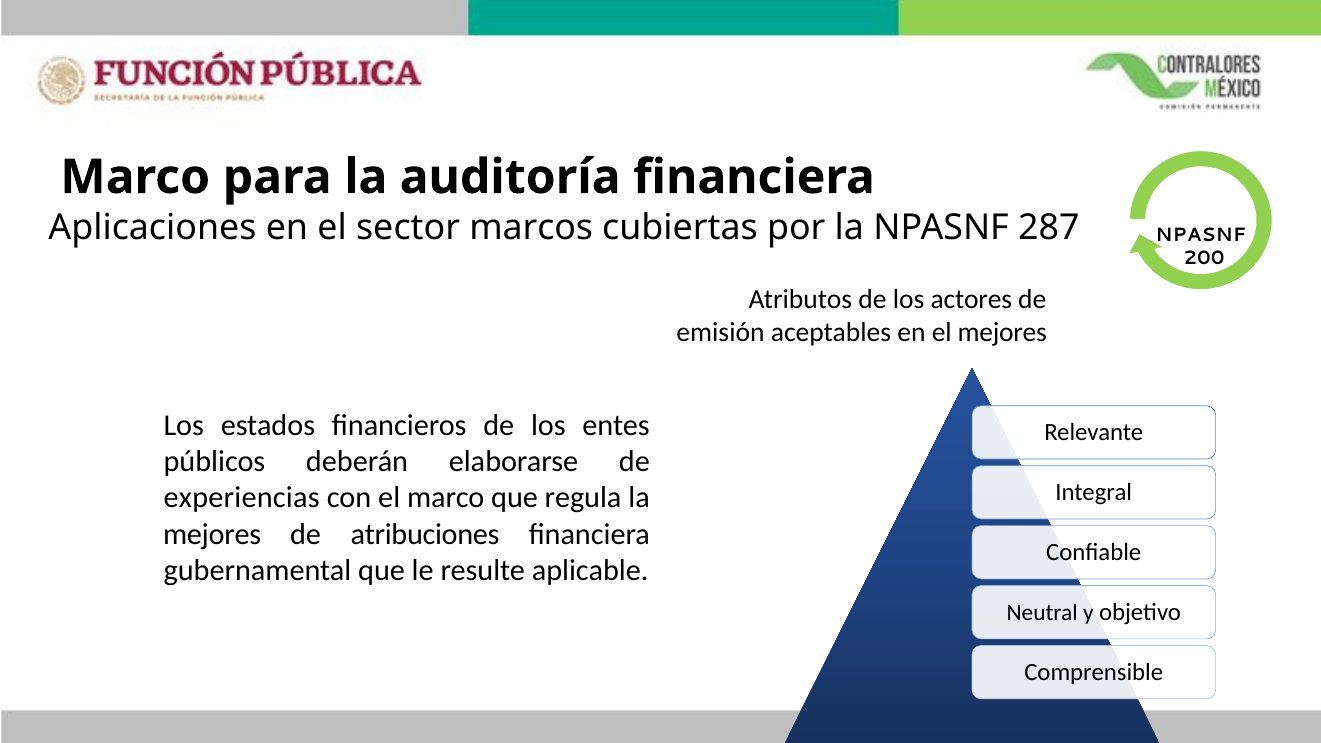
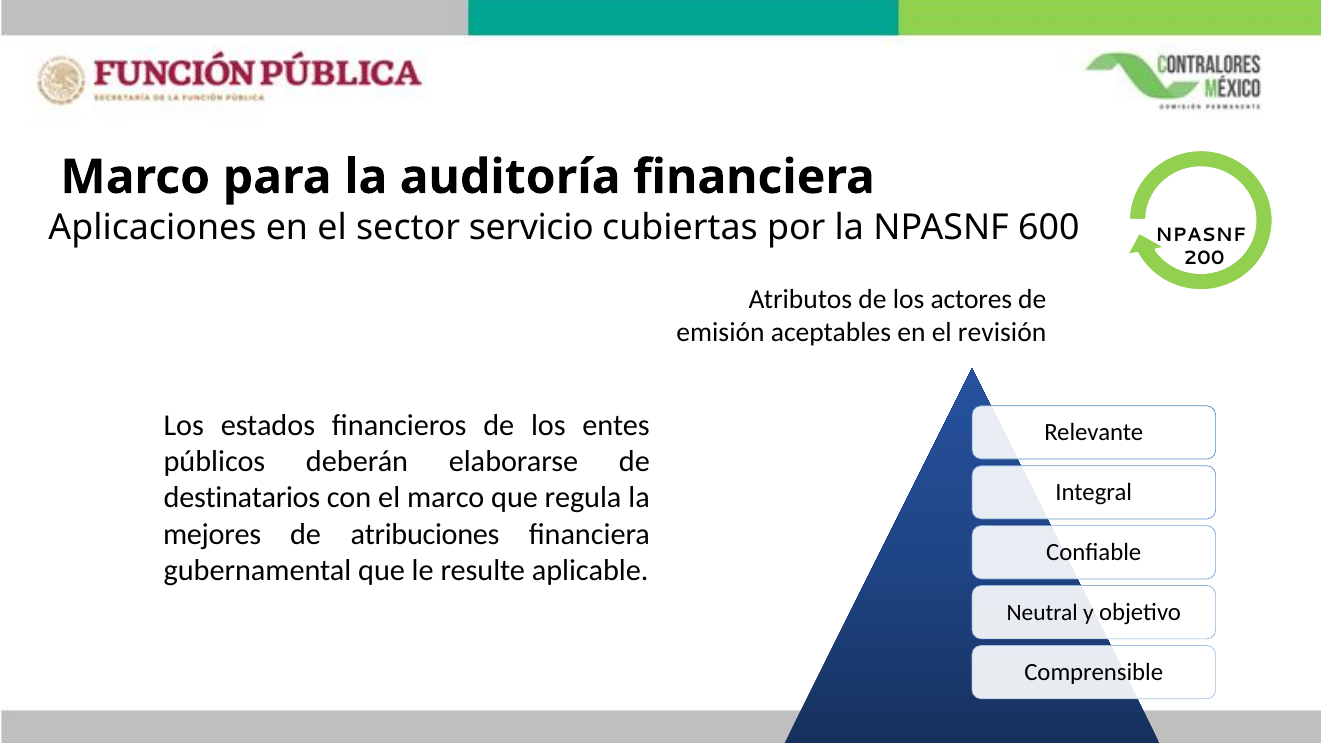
marcos: marcos -> servicio (531, 228)
287: 287 -> 600 (1049, 228)
el mejores: mejores -> revisión (1002, 332)
experiencias: experiencias -> destinatarios (242, 498)
